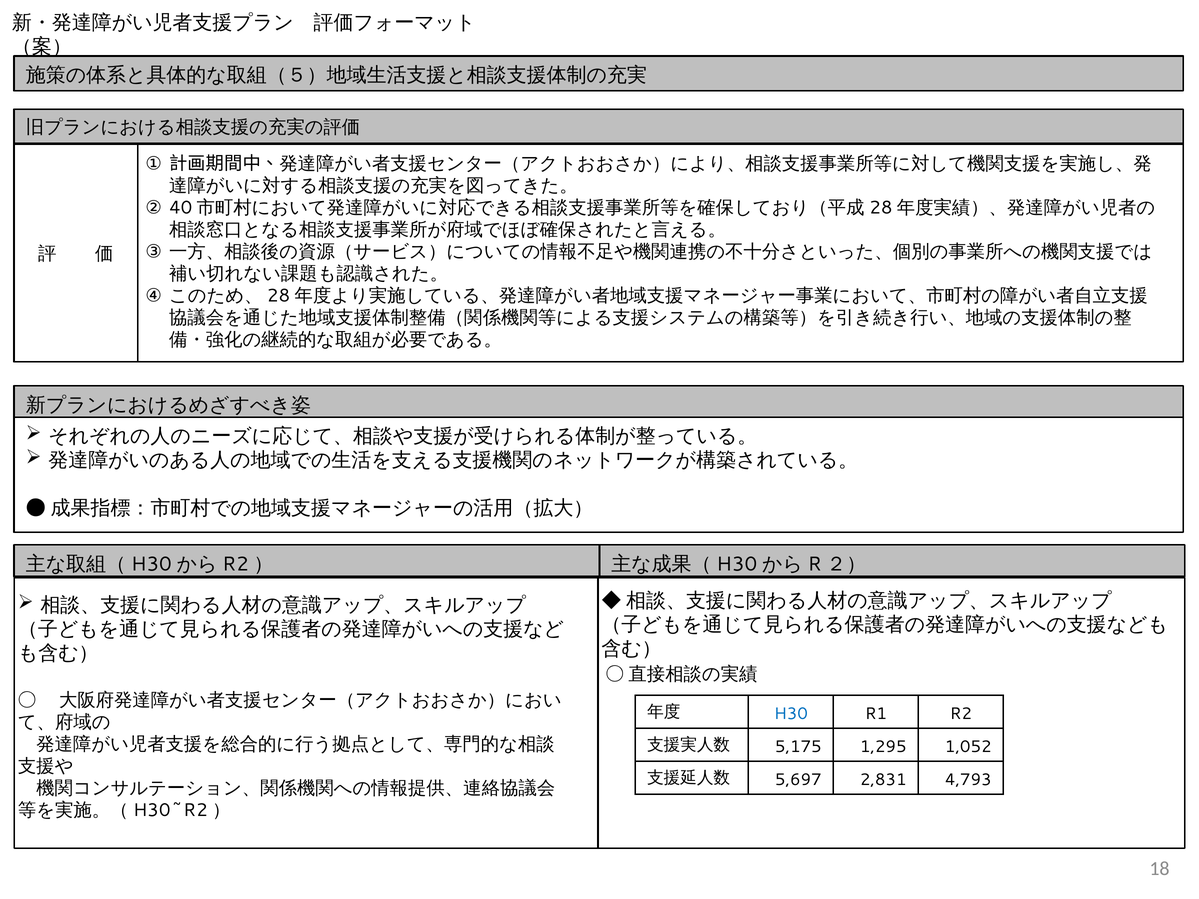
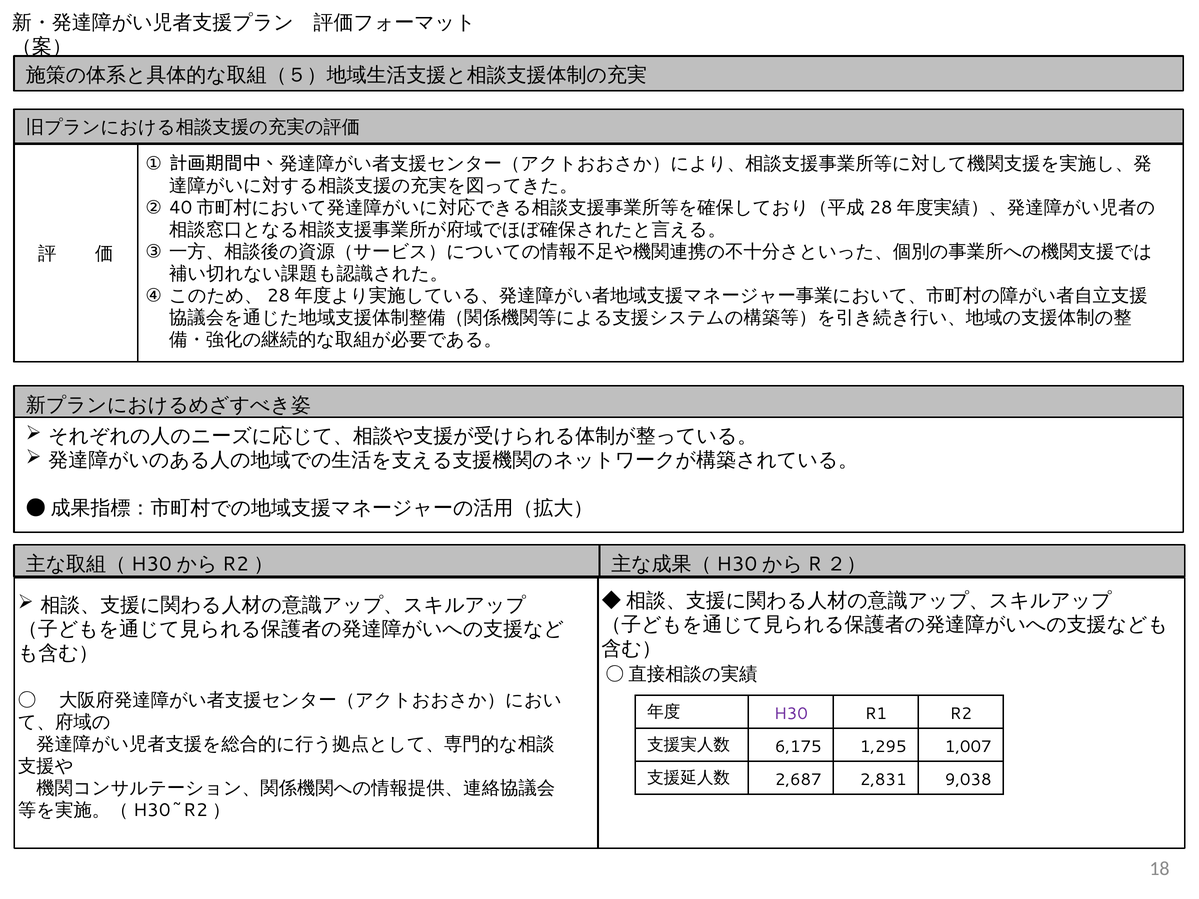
H30 colour: blue -> purple (791, 714)
5,175: 5,175 -> 6,175 (798, 747)
1,052: 1,052 -> 1,007 (968, 747)
5,697: 5,697 -> 2,687 (798, 780)
4,793: 4,793 -> 9,038 (968, 780)
